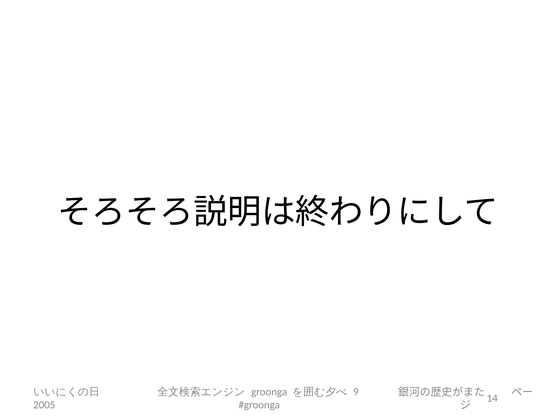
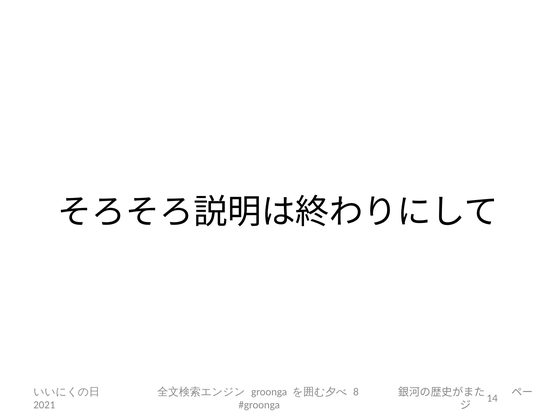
9: 9 -> 8 (356, 392)
2005: 2005 -> 2021 (44, 405)
